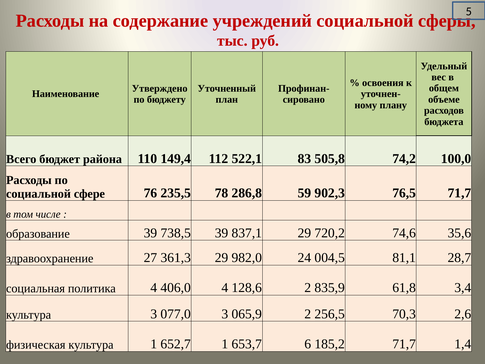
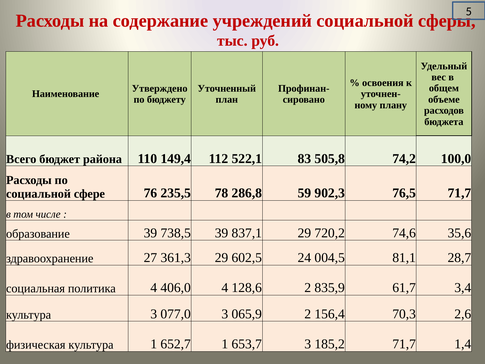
982,0: 982,0 -> 602,5 (247, 258)
61,8: 61,8 -> 61,7 (404, 288)
256,5: 256,5 -> 156,4 (330, 314)
653,7 6: 6 -> 3 (308, 344)
